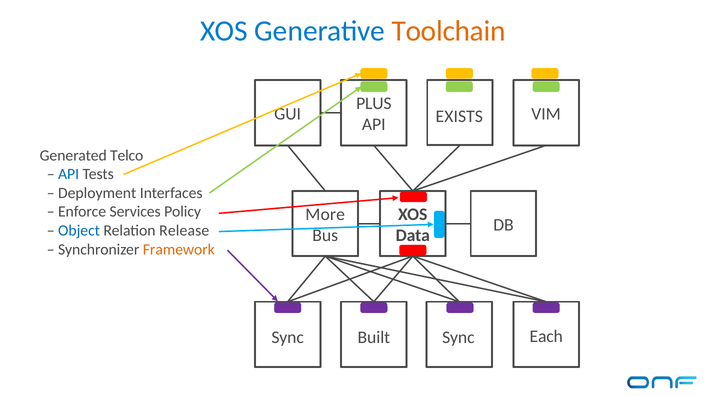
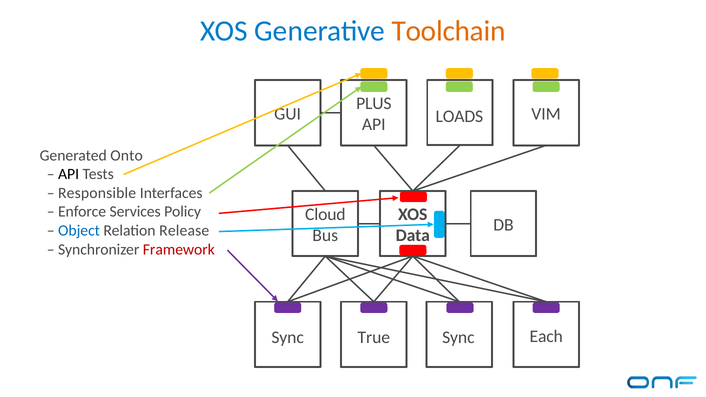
EXISTS: EXISTS -> LOADS (459, 116)
Telco: Telco -> Onto (127, 155)
API colour: blue -> black (69, 174)
Deployment: Deployment -> Responsible (97, 193)
More: More -> Cloud (325, 214)
Framework colour: orange -> red (179, 249)
Built: Built -> True (374, 338)
